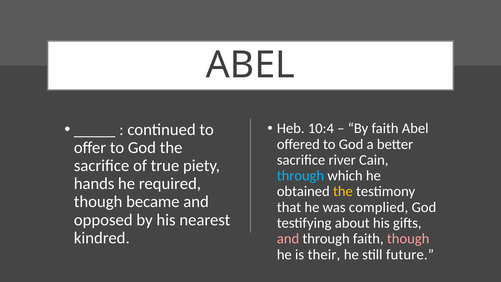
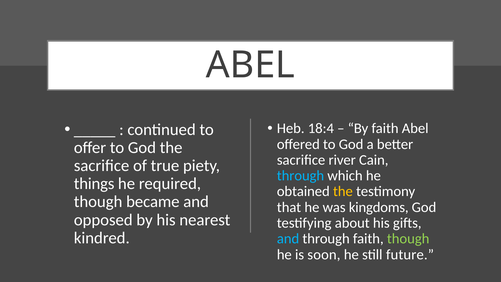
10:4: 10:4 -> 18:4 (321, 128)
hands: hands -> things (94, 184)
complied: complied -> kingdoms (379, 207)
and colour: pink -> light blue (288, 239)
though colour: pink -> light green (408, 239)
their: their -> soon (324, 254)
